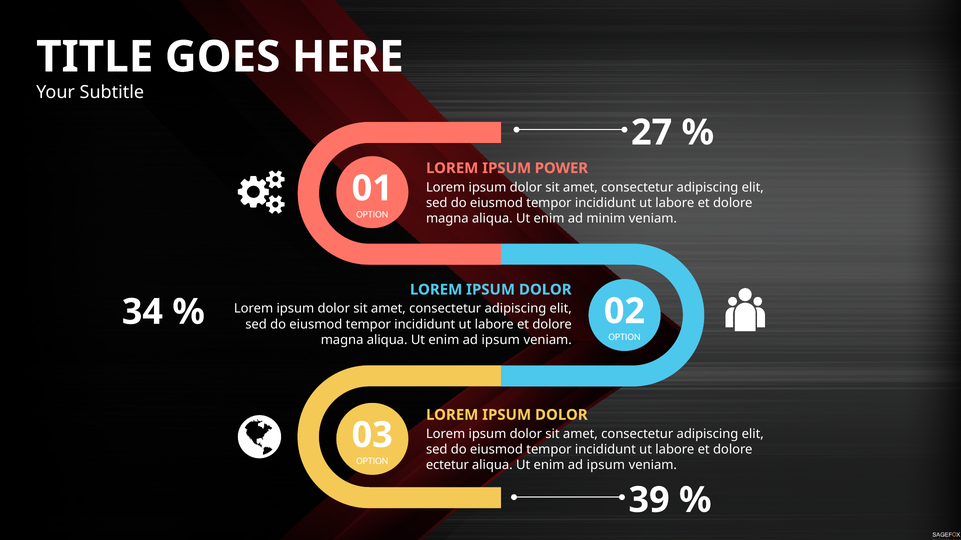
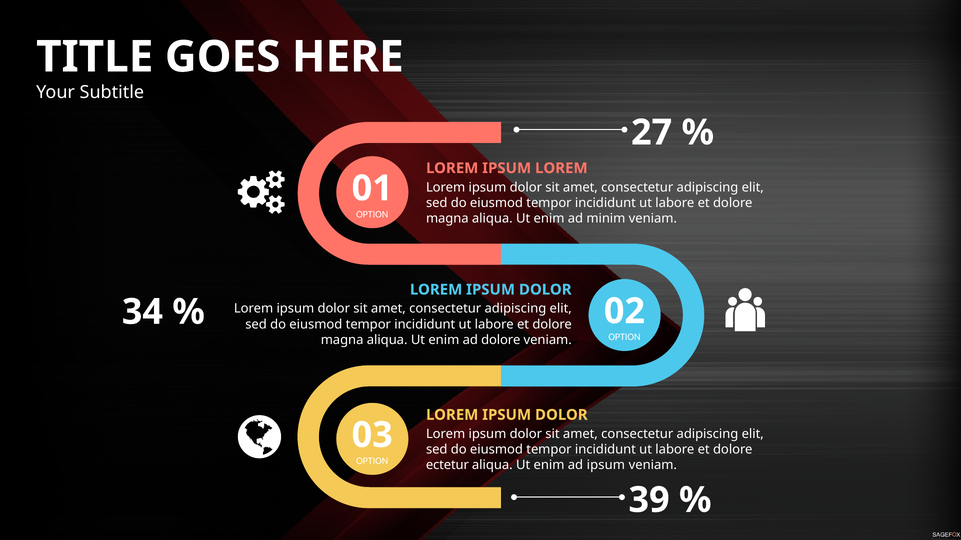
IPSUM POWER: POWER -> LOREM (561, 168)
ipsum: ipsum -> dolore (501, 340)
